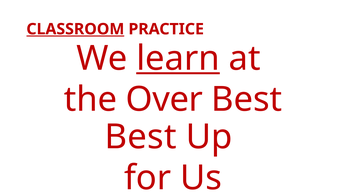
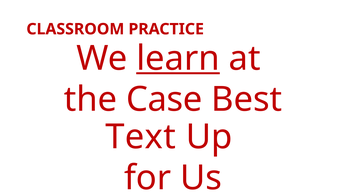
CLASSROOM underline: present -> none (75, 29)
Over: Over -> Case (164, 99)
Best: Best -> Text (141, 137)
